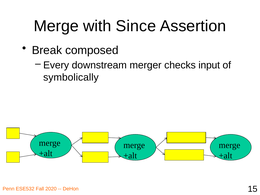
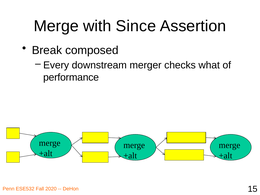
input: input -> what (209, 65)
symbolically: symbolically -> performance (71, 77)
